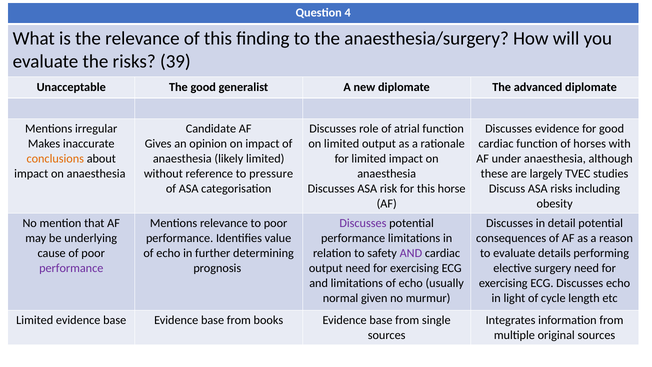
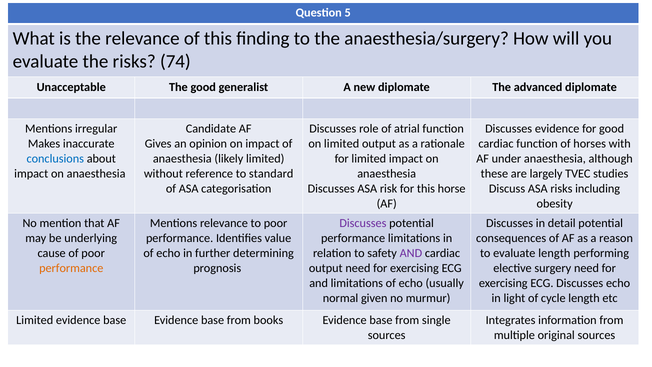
4: 4 -> 5 (348, 13)
39: 39 -> 74 (175, 62)
conclusions colour: orange -> blue (55, 159)
pressure: pressure -> standard (271, 174)
evaluate details: details -> length (554, 253)
performance colour: purple -> orange (71, 268)
